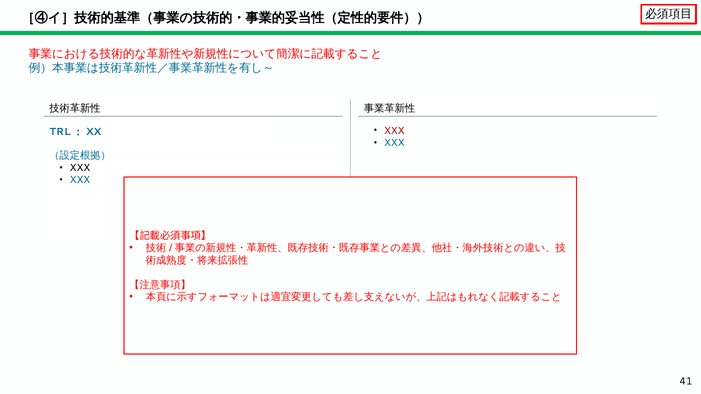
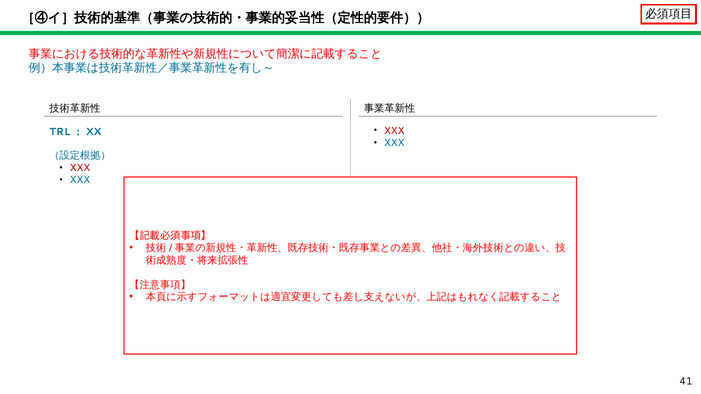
XXX colour: black -> red (80, 168)
